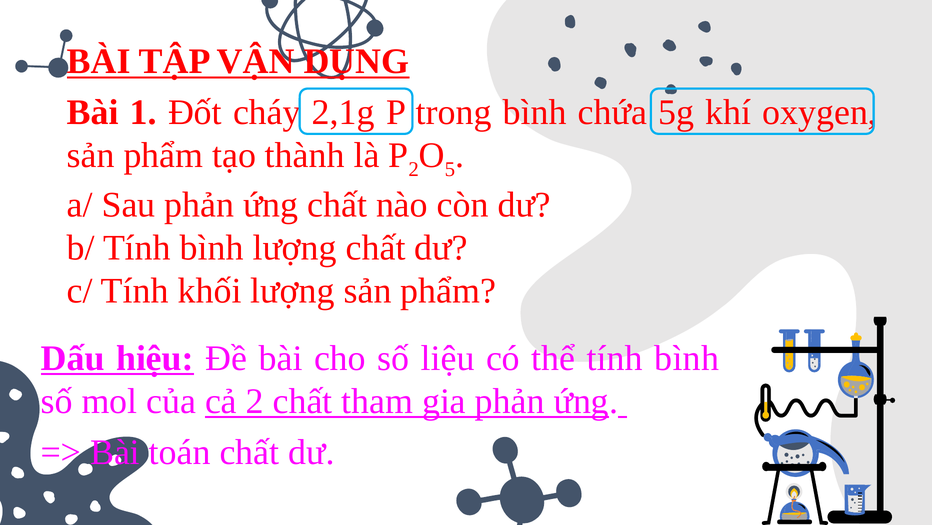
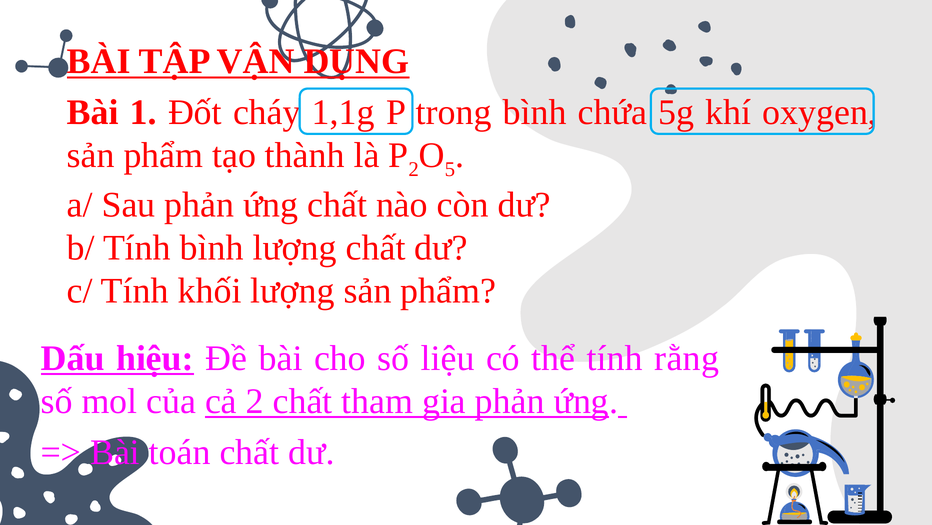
2,1g: 2,1g -> 1,1g (343, 112)
thể tính bình: bình -> rằng (687, 358)
